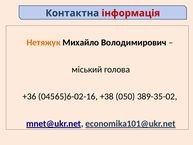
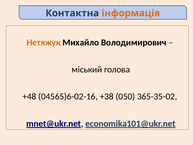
інформація colour: red -> orange (131, 13)
+36: +36 -> +48 (29, 96)
389-35-02: 389-35-02 -> 365-35-02 (157, 96)
